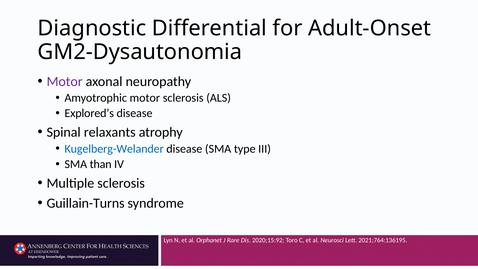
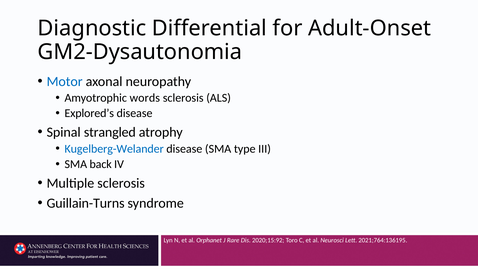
Motor colour: purple -> blue (65, 81)
Amyotrophic motor: motor -> words (145, 98)
relaxants: relaxants -> strangled (110, 132)
than: than -> back (101, 164)
